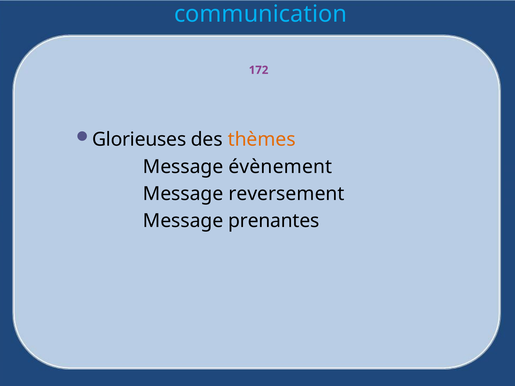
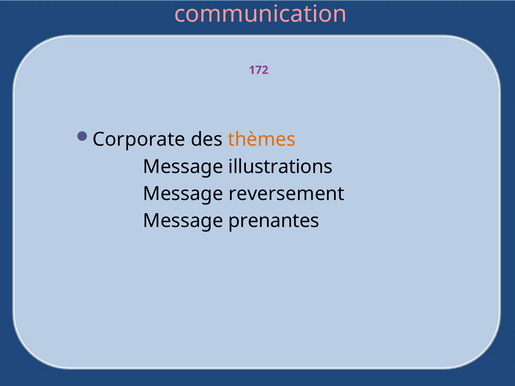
communication colour: light blue -> pink (260, 14)
Glorieuses: Glorieuses -> Corporate (139, 140)
évènement: évènement -> illustrations (281, 167)
